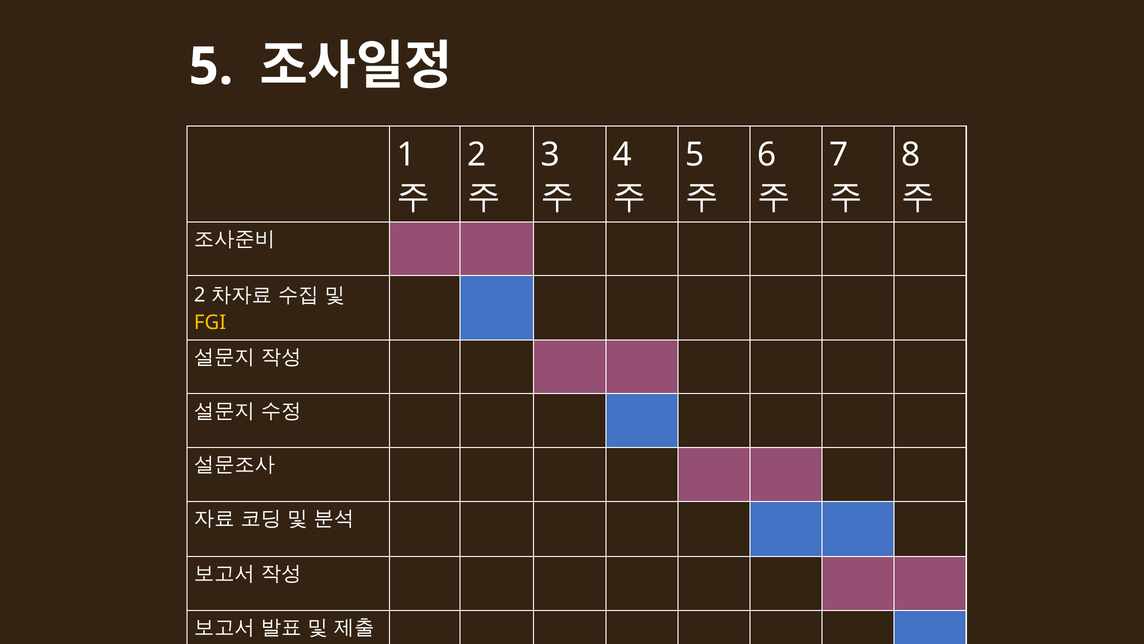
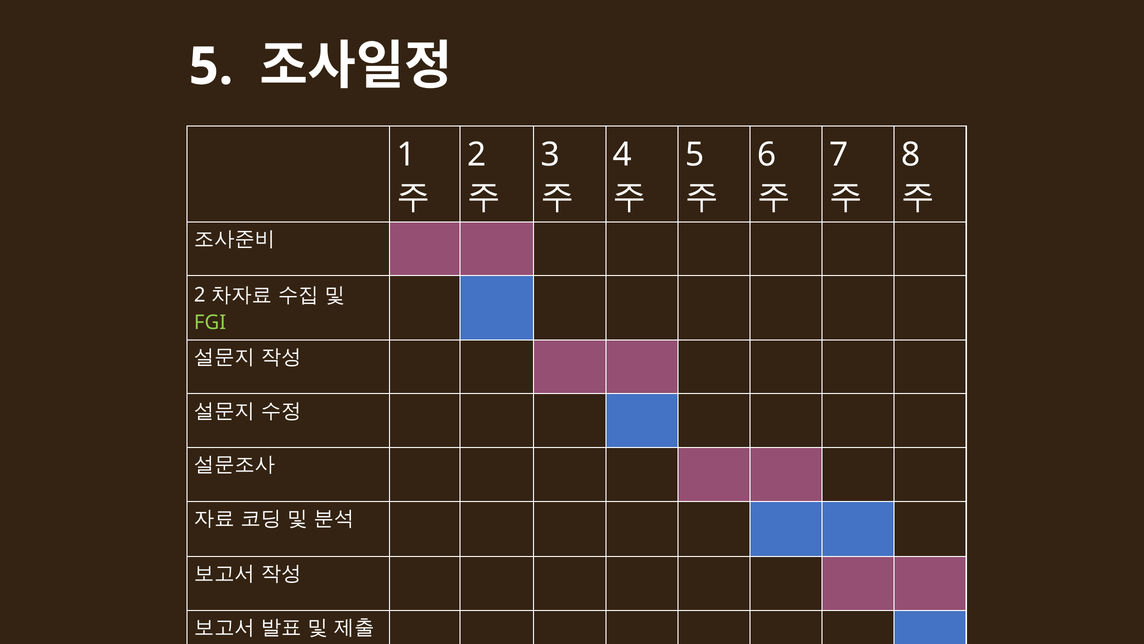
FGI colour: yellow -> light green (210, 323)
